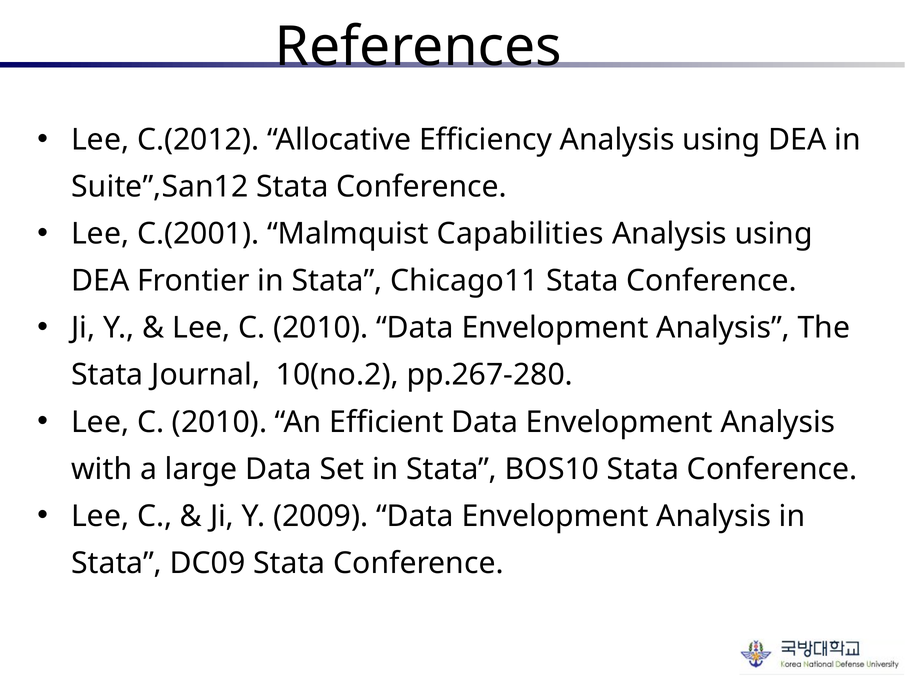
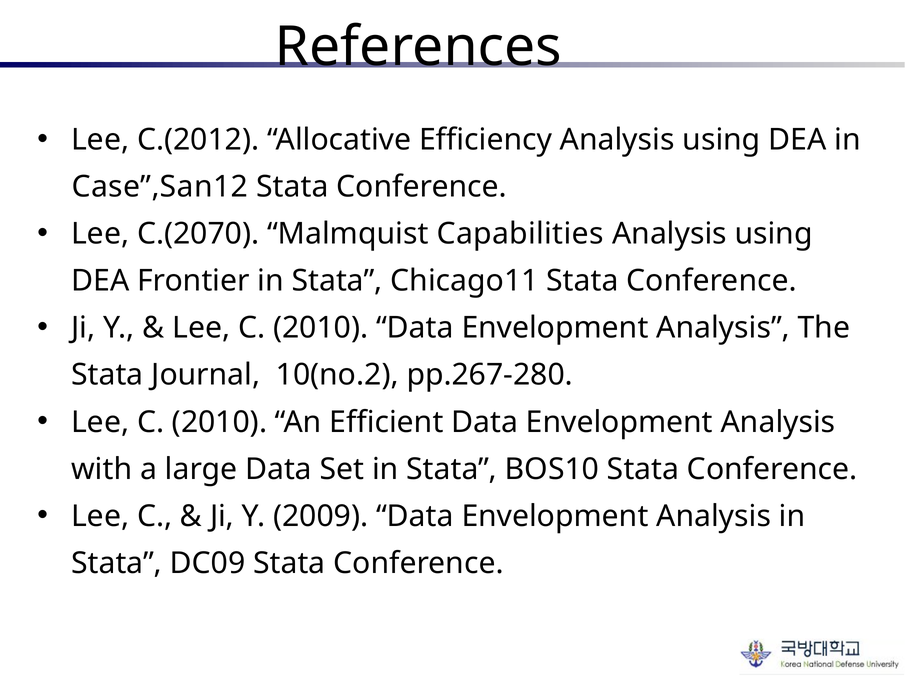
Suite”,San12: Suite”,San12 -> Case”,San12 (160, 187)
C.(2001: C.(2001 -> C.(2070 (198, 234)
